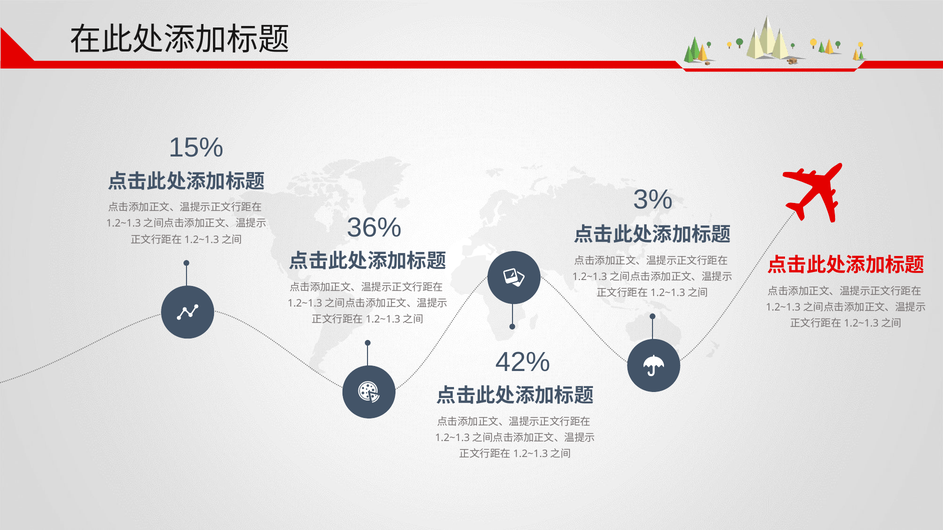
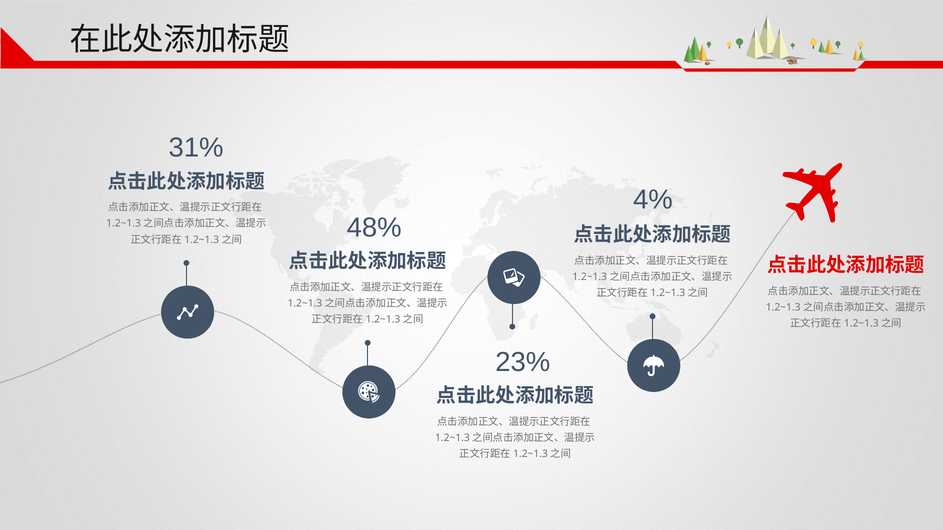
15%: 15% -> 31% (196, 148)
3%: 3% -> 4% (653, 200)
36%: 36% -> 48% (374, 228)
42%: 42% -> 23% (523, 362)
